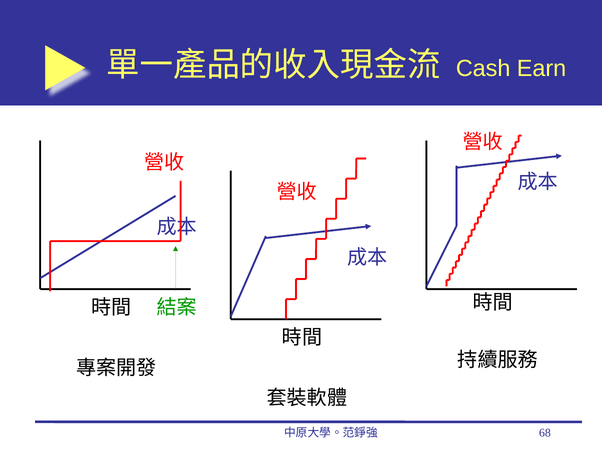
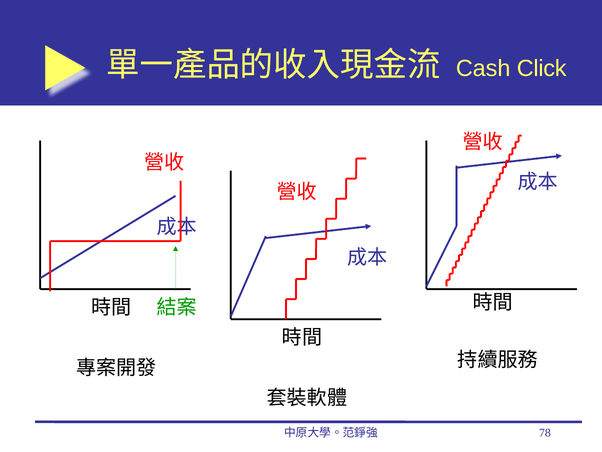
Earn: Earn -> Click (542, 68)
68: 68 -> 78 (545, 432)
